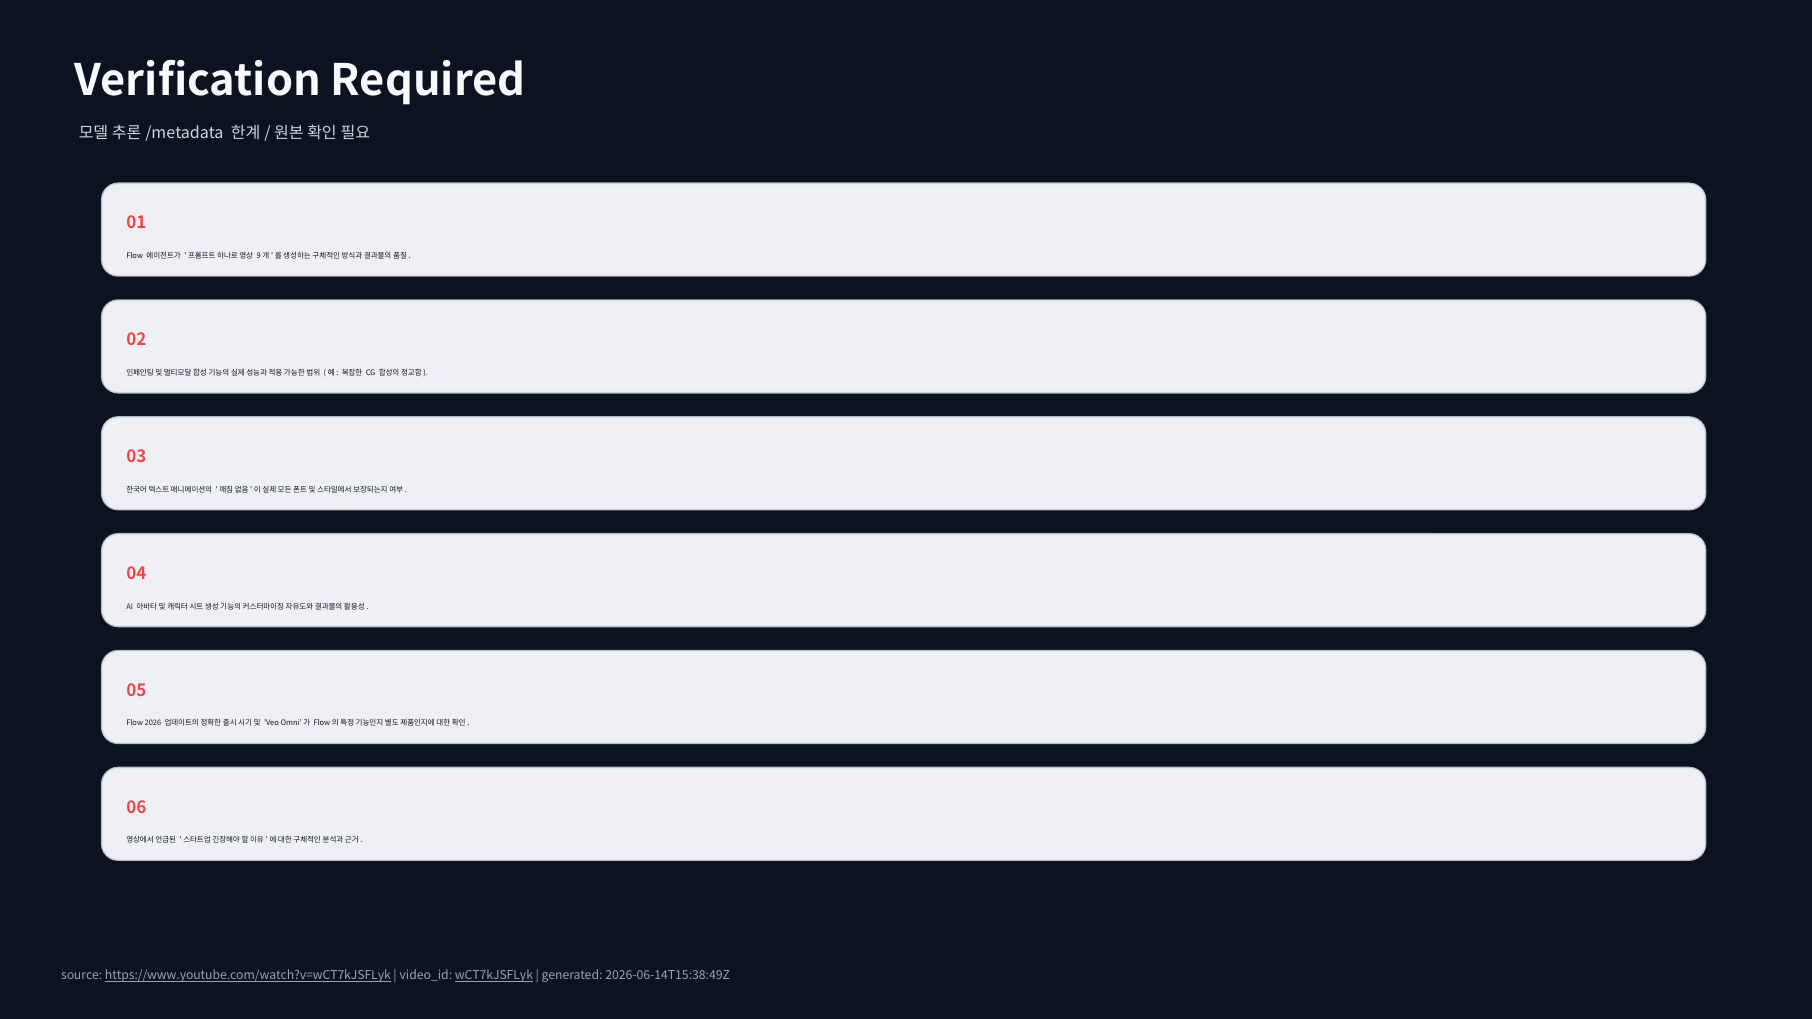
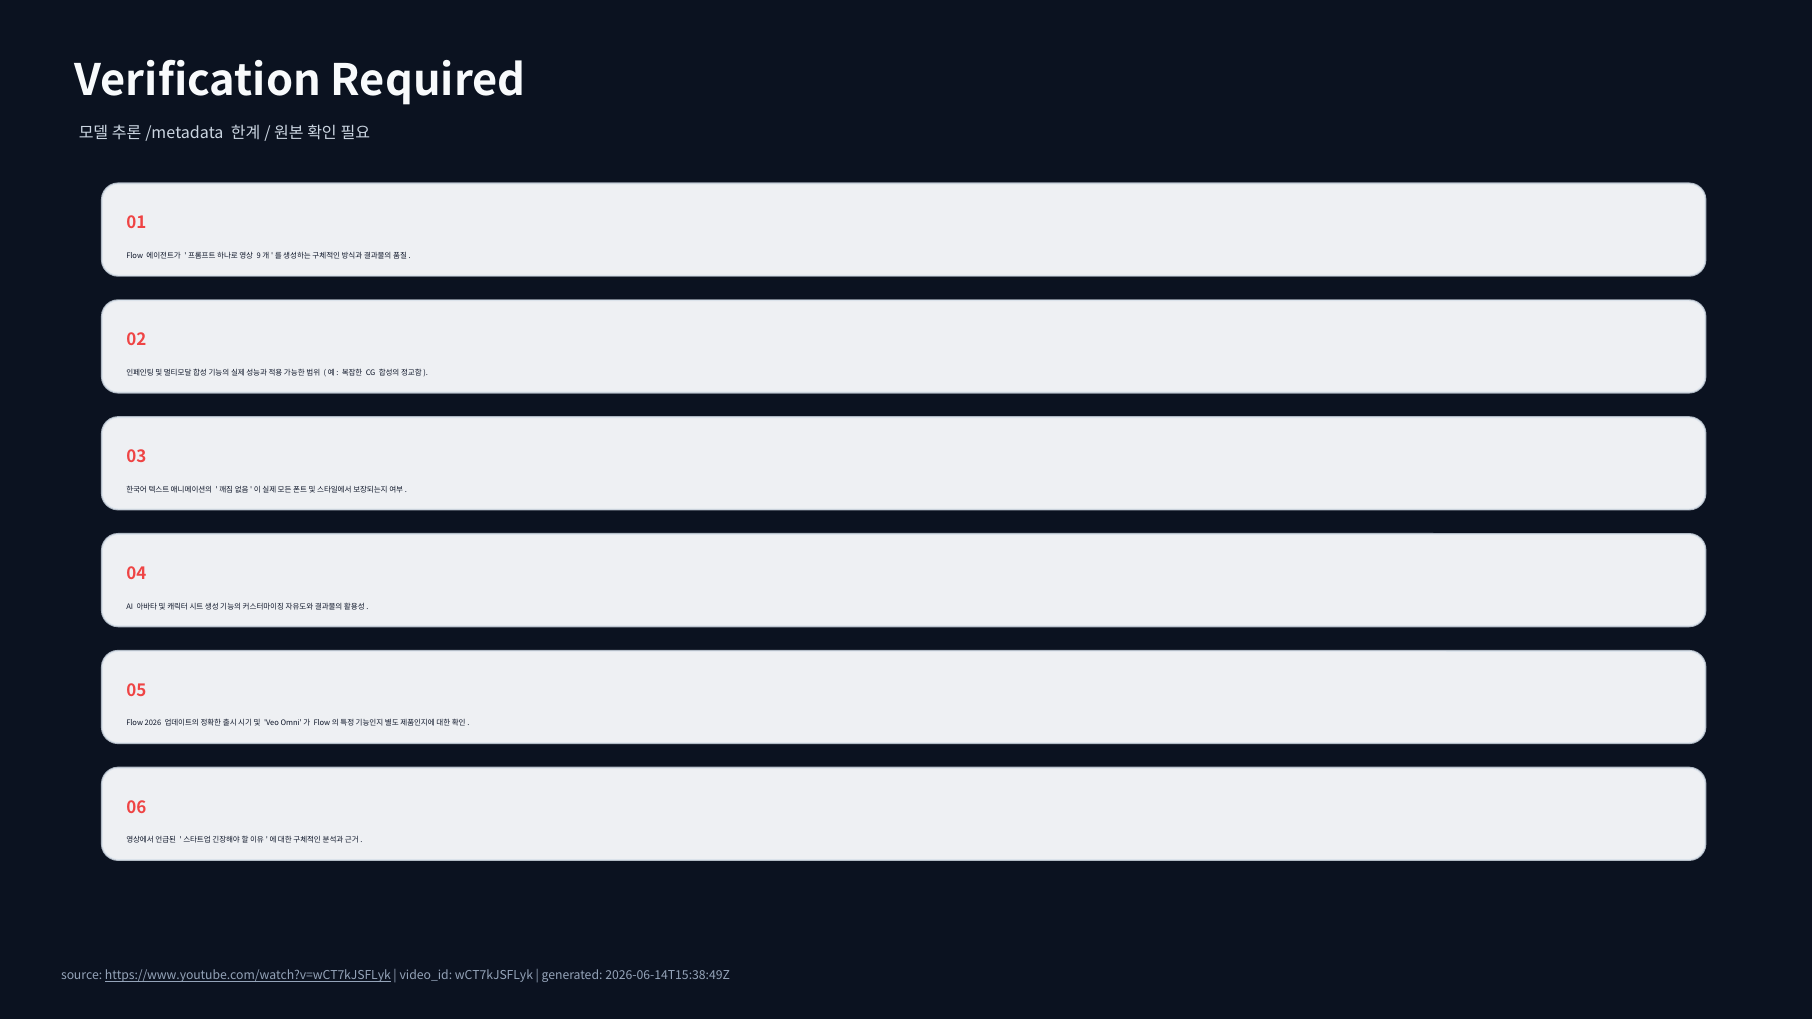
wCT7kJSFLyk underline: present -> none (494, 976)
